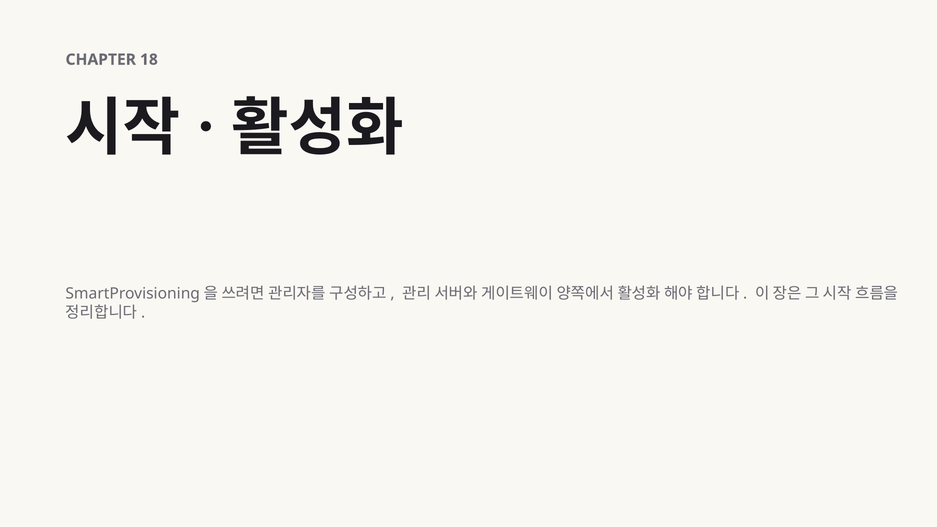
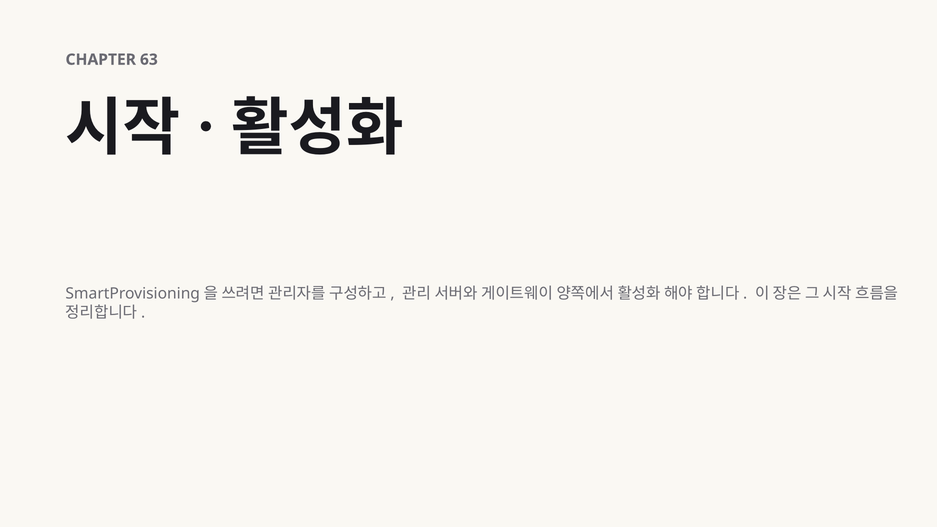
18: 18 -> 63 (149, 60)
